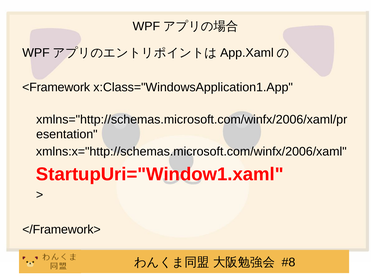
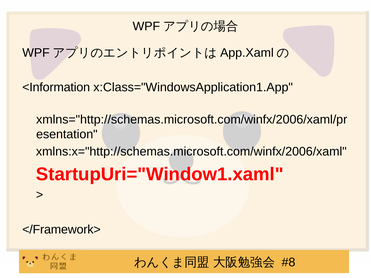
<Framework: <Framework -> <Information (56, 87)
